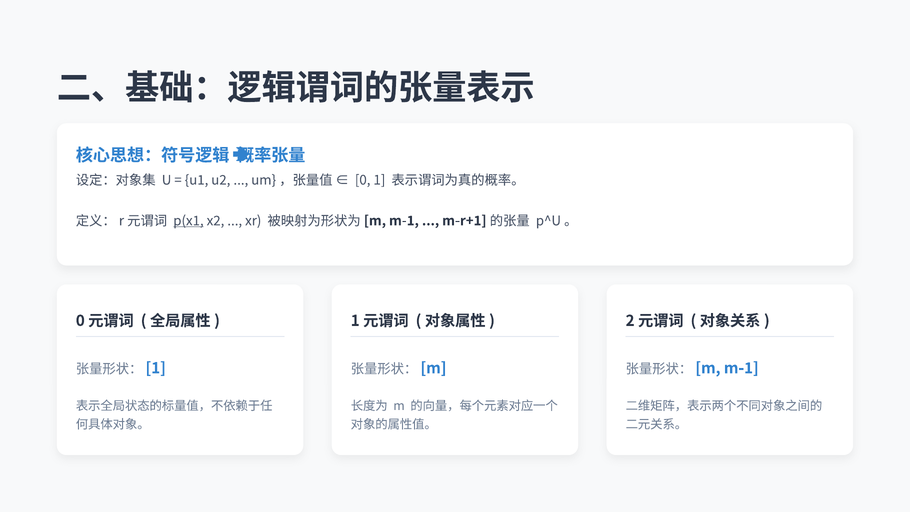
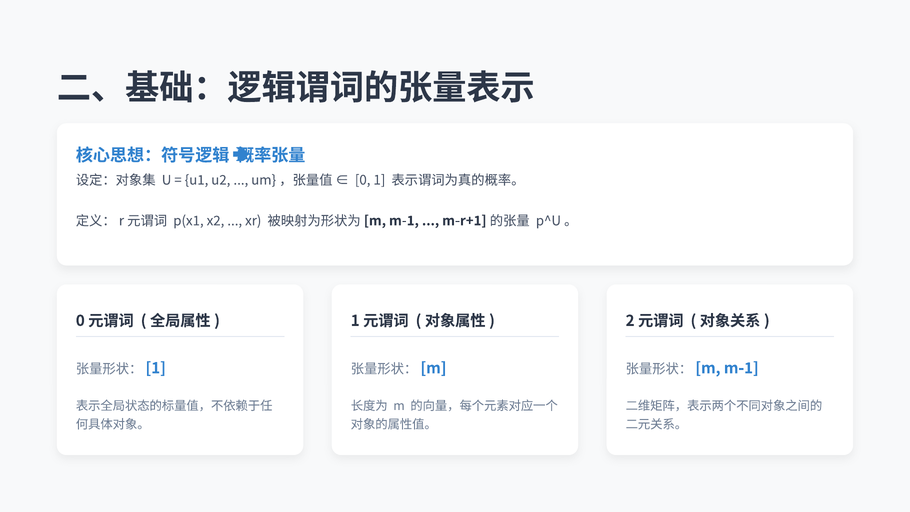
p(x1 underline: present -> none (188, 221)
